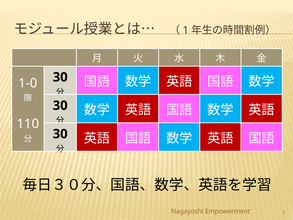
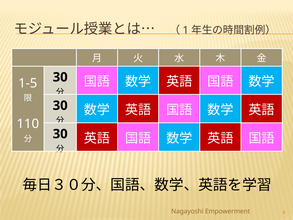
1-0: 1-0 -> 1-5 (28, 83)
